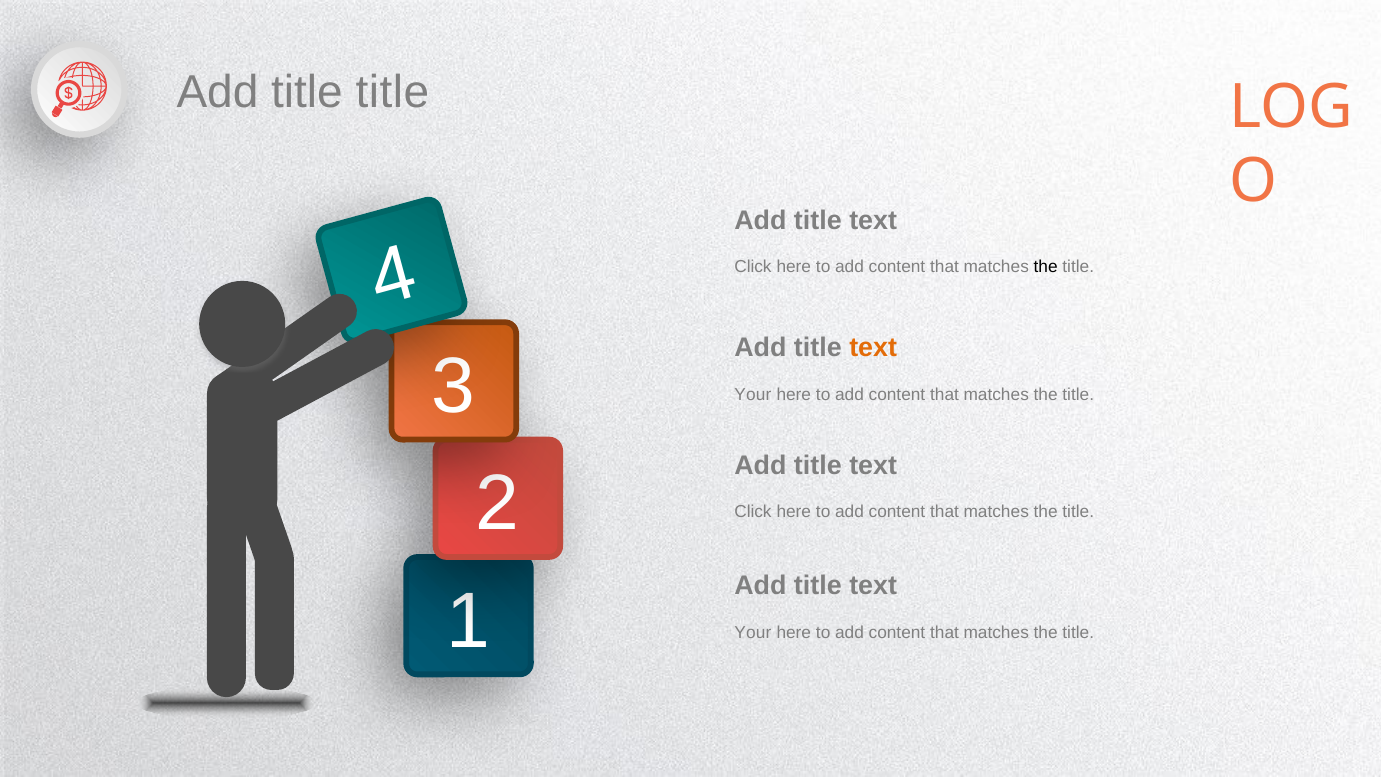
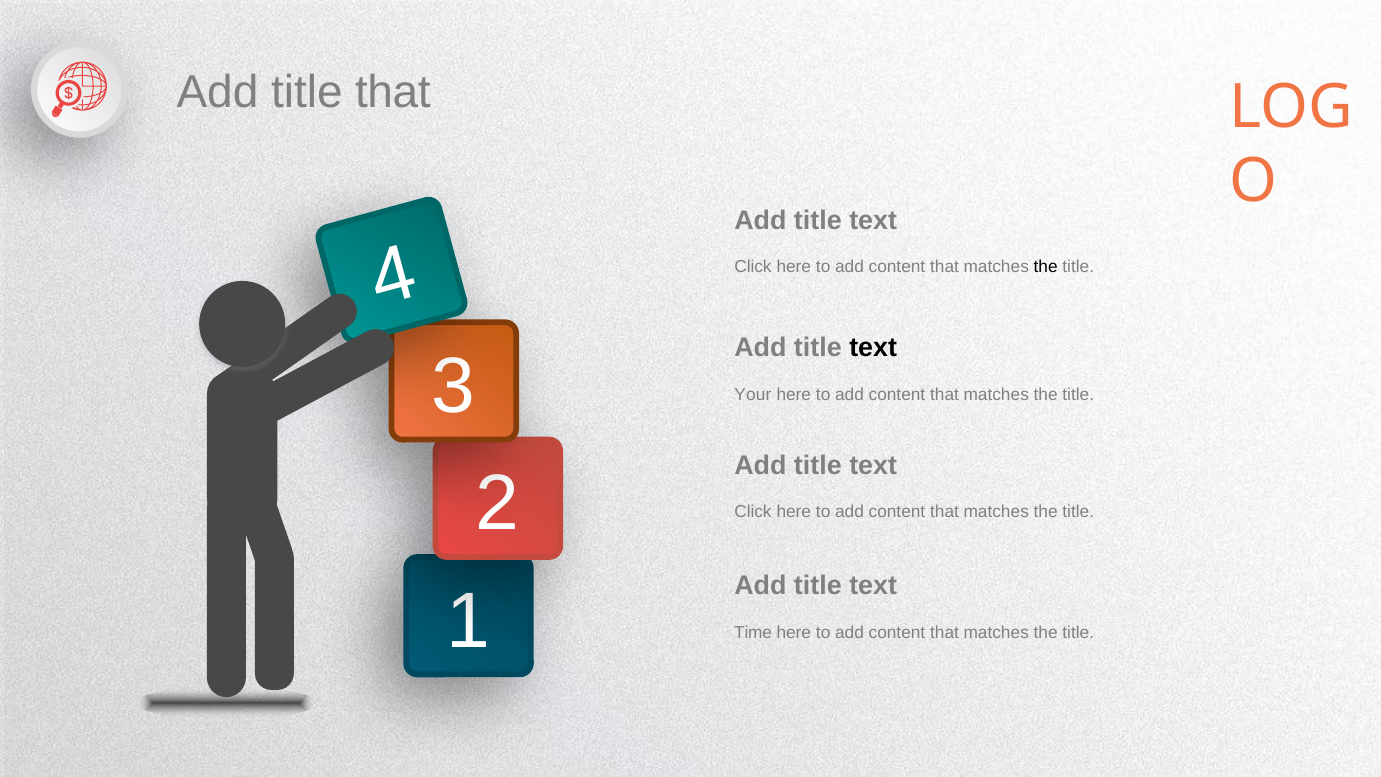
title title: title -> that (393, 92)
text colour: orange -> black (873, 348)
Your: Your -> Time (753, 632)
